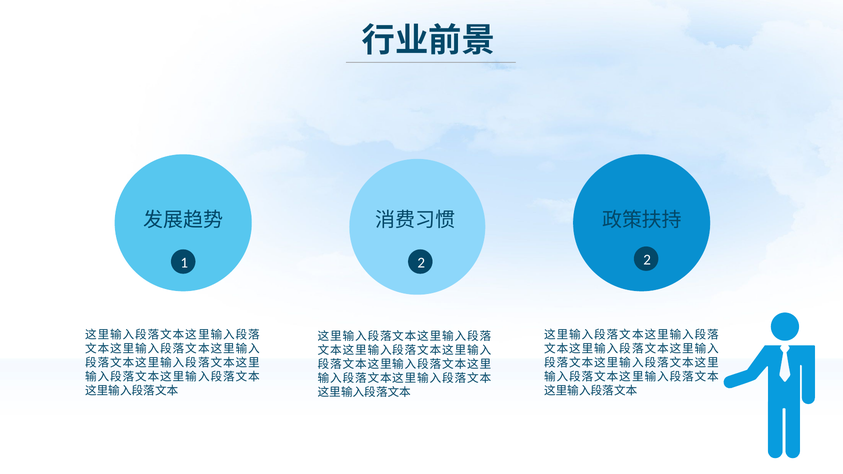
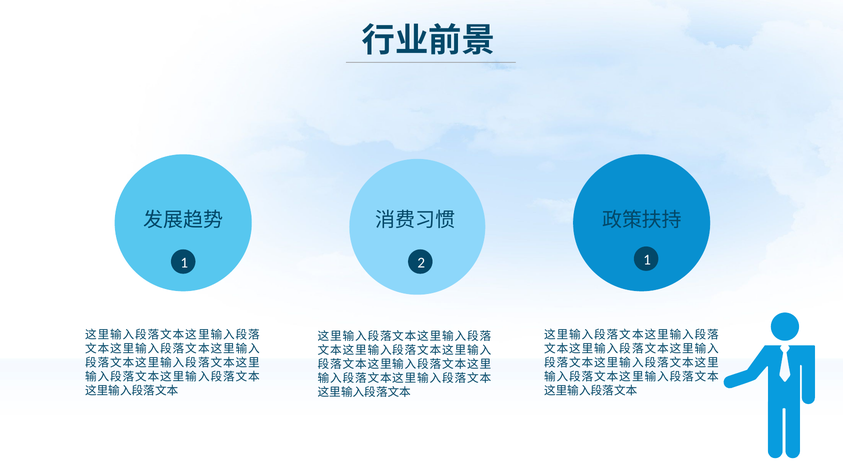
2 2: 2 -> 1 (647, 260)
